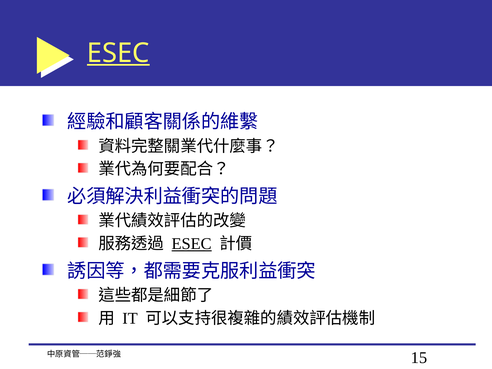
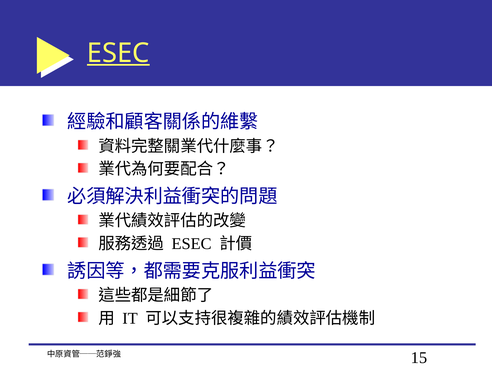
ESEC underline: present -> none (192, 244)
